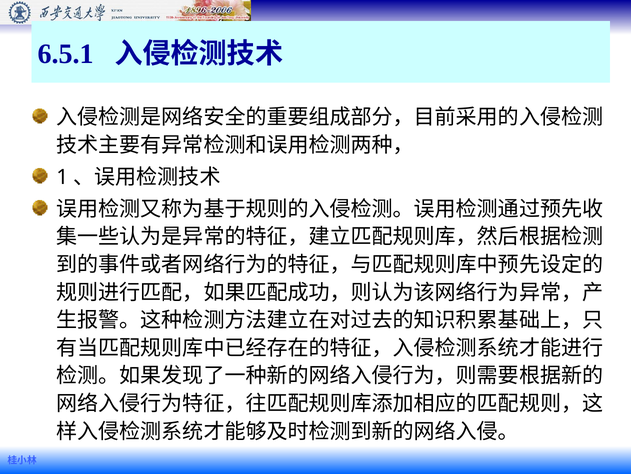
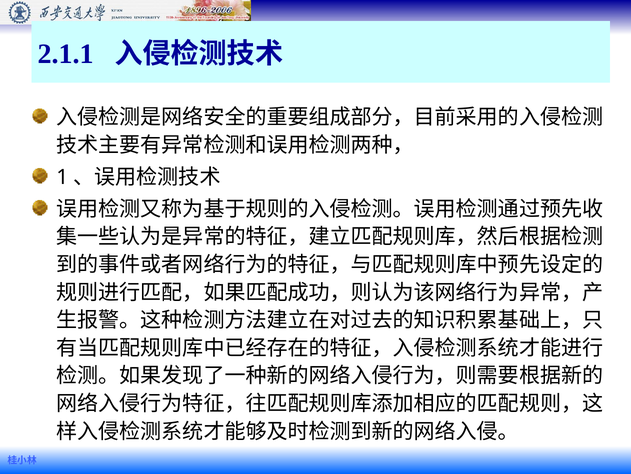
6.5.1: 6.5.1 -> 2.1.1 (66, 54)
